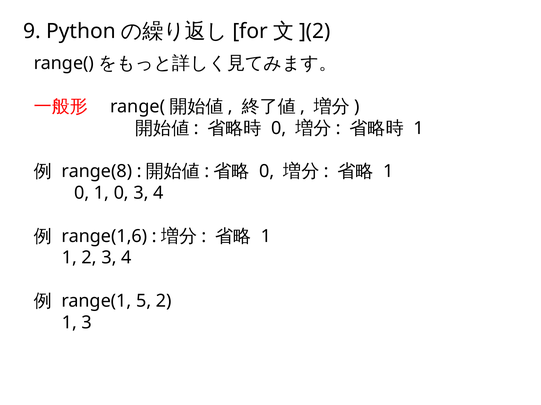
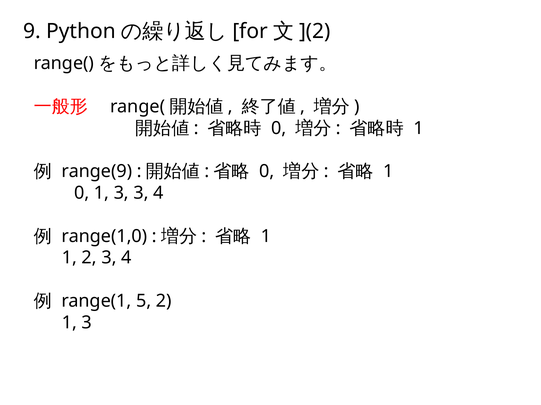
range(8: range(8 -> range(9 (97, 172)
0 1 0: 0 -> 3 (121, 193)
range(1,6: range(1,6 -> range(1,0 (104, 236)
